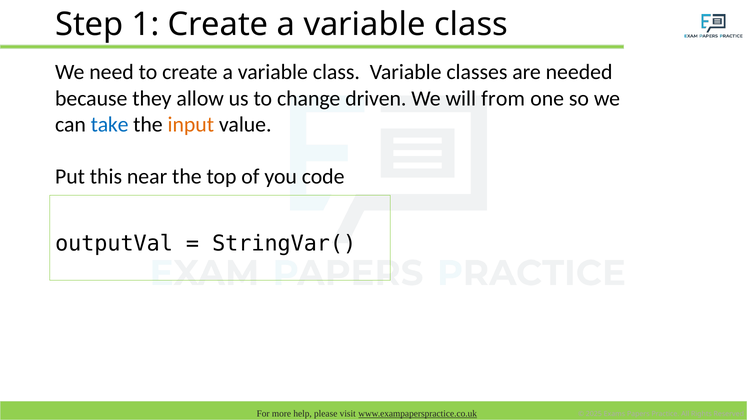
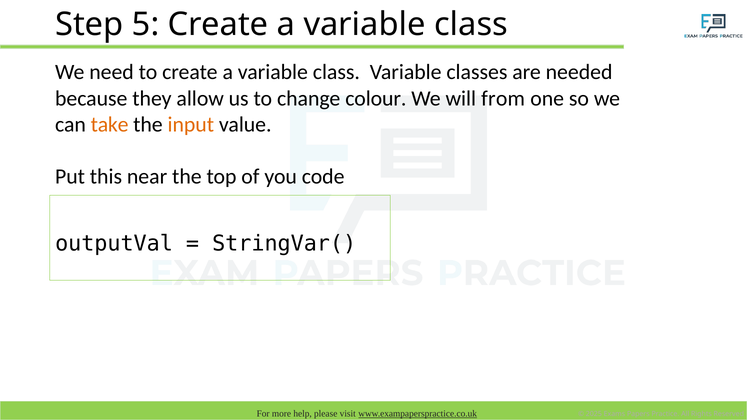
1: 1 -> 5 (146, 25)
driven: driven -> colour (376, 98)
take colour: blue -> orange (110, 125)
